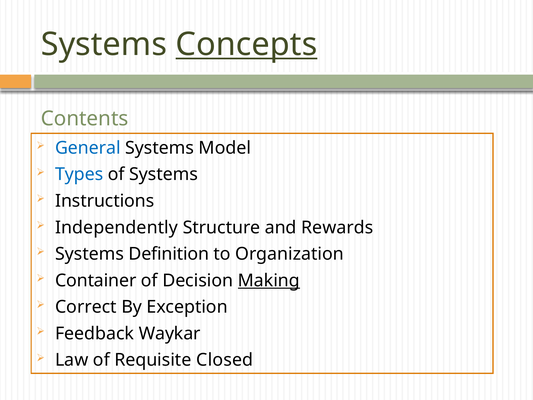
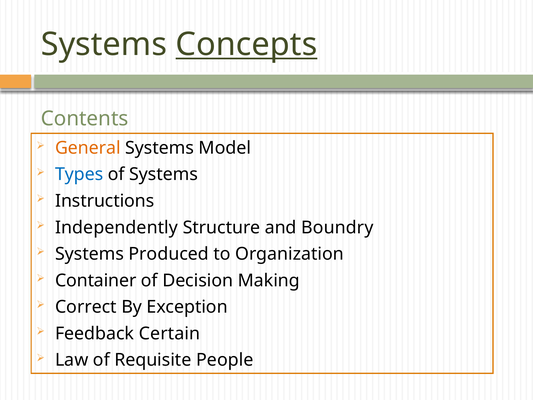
General colour: blue -> orange (88, 148)
Rewards: Rewards -> Boundry (337, 227)
Definition: Definition -> Produced (169, 254)
Making underline: present -> none (269, 280)
Waykar: Waykar -> Certain (170, 333)
Closed: Closed -> People (225, 360)
